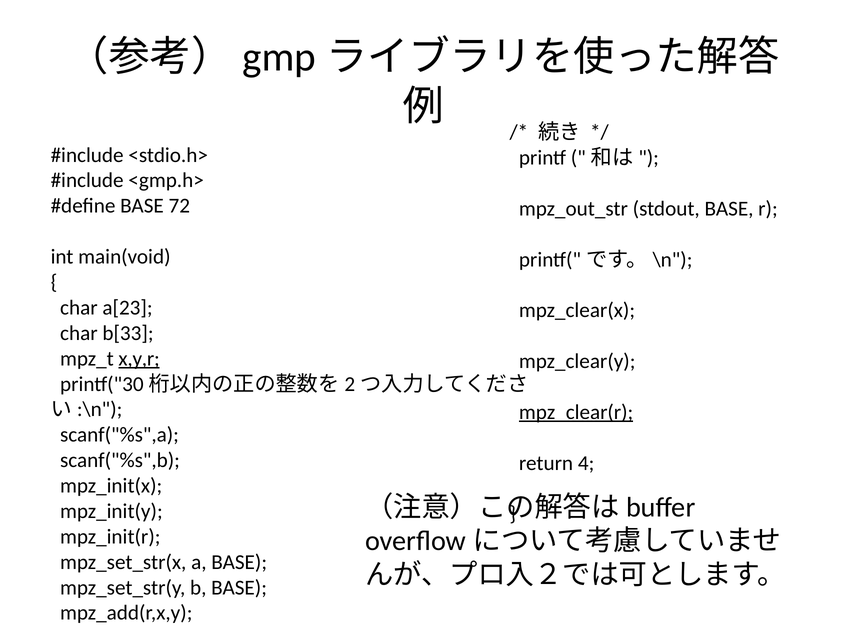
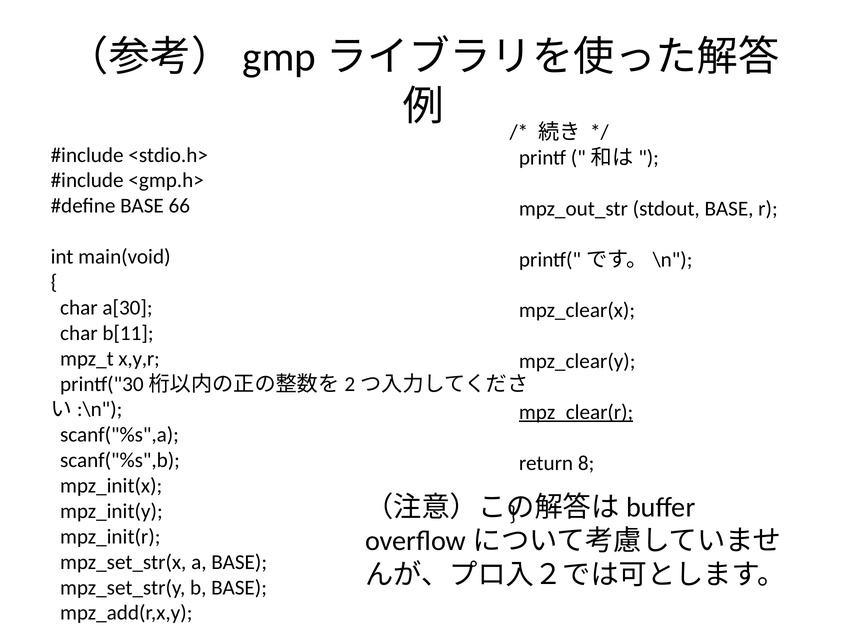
72: 72 -> 66 (179, 206)
a[23: a[23 -> a[30 (127, 307)
b[33: b[33 -> b[11 (128, 333)
x,y,r underline: present -> none (139, 358)
4: 4 -> 8 (586, 463)
